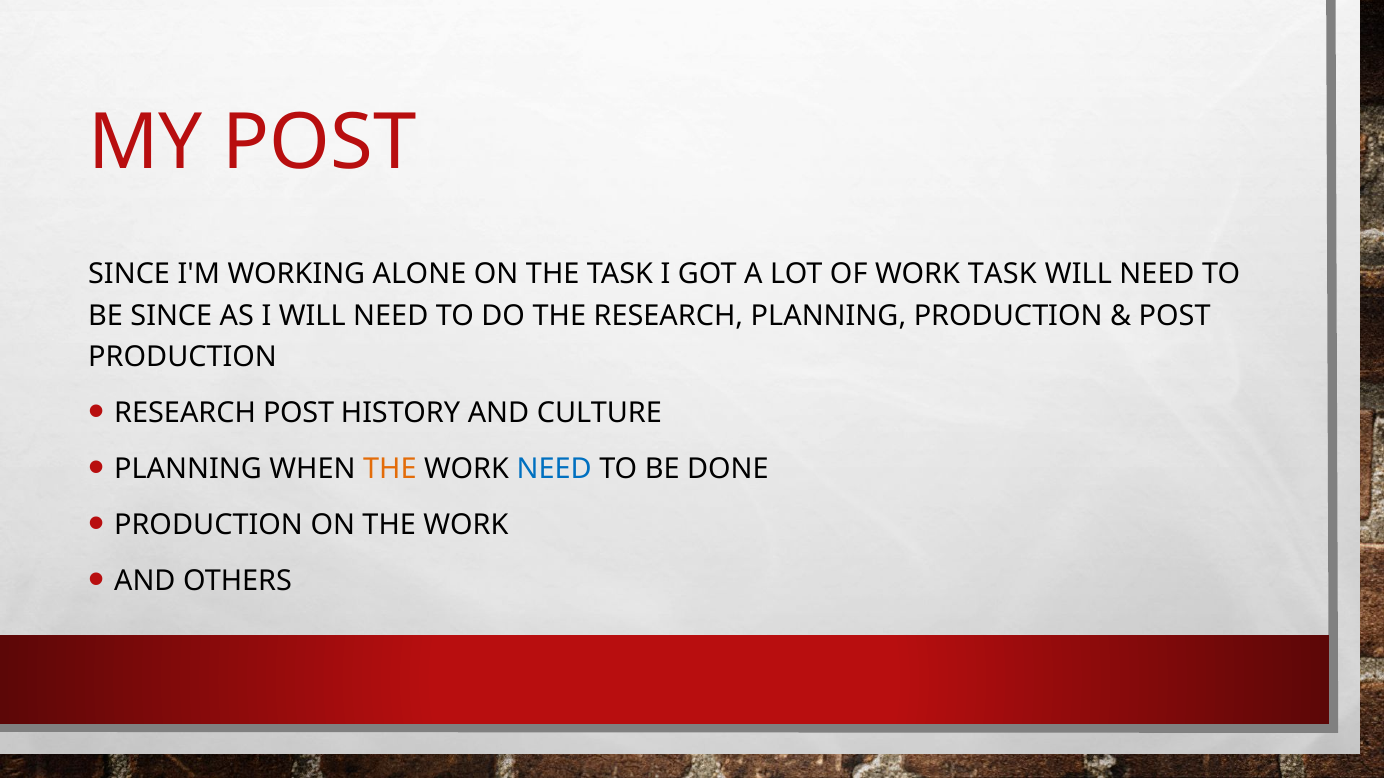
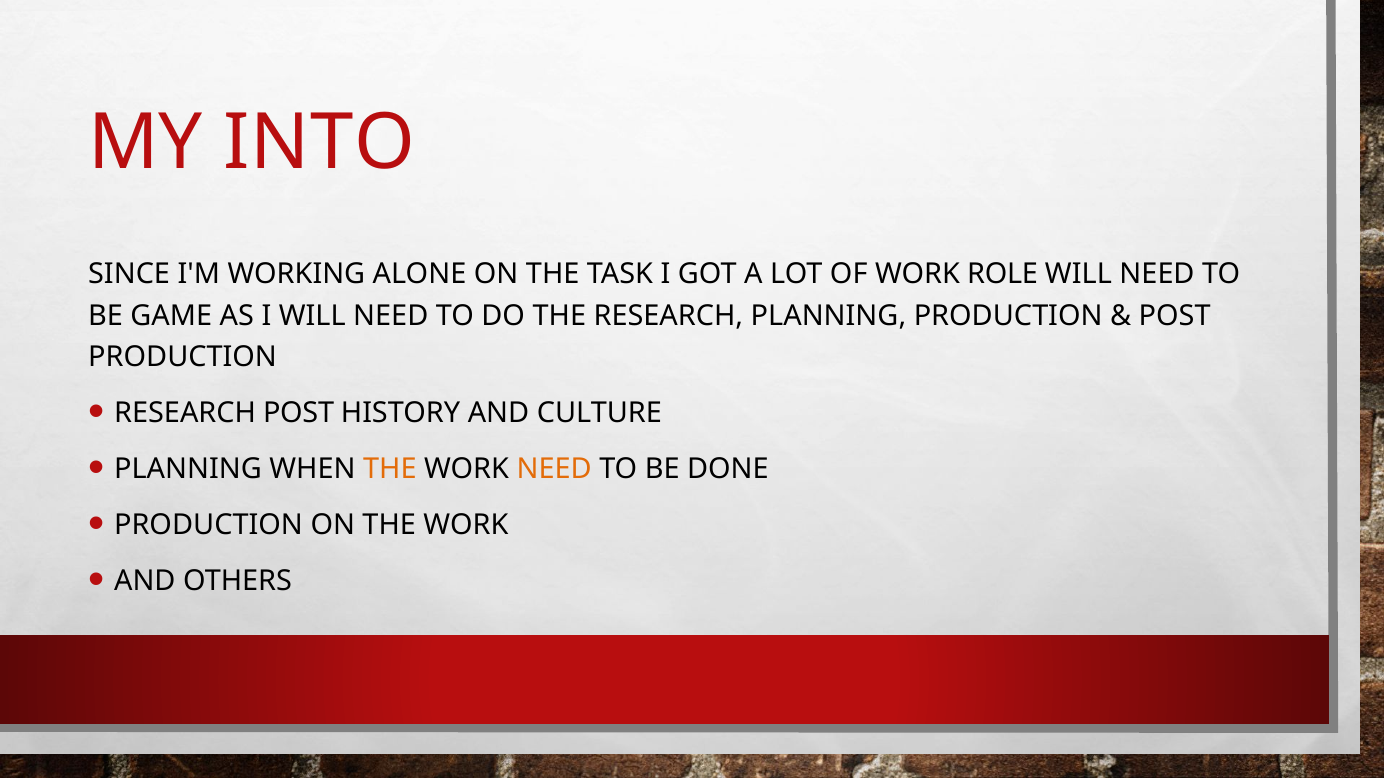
MY POST: POST -> INTO (319, 143)
WORK TASK: TASK -> ROLE (1003, 274)
BE SINCE: SINCE -> GAME (171, 316)
NEED colour: blue -> orange (554, 469)
